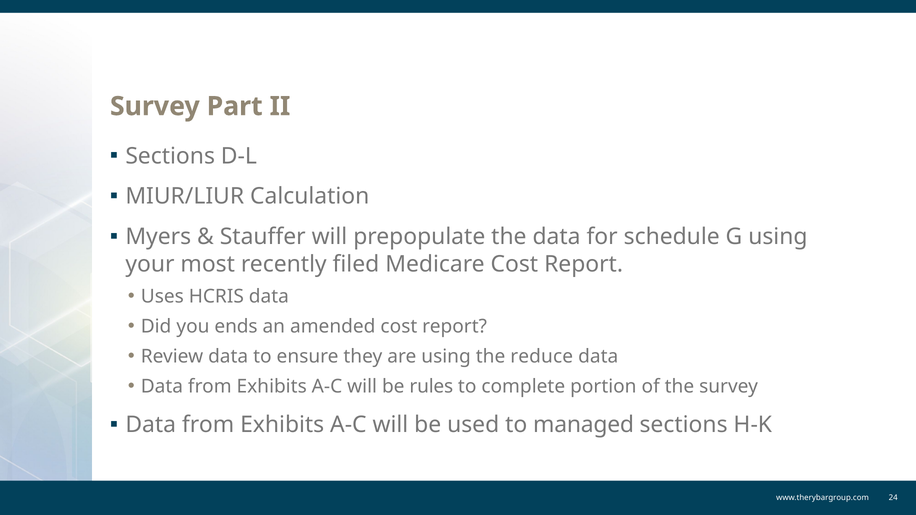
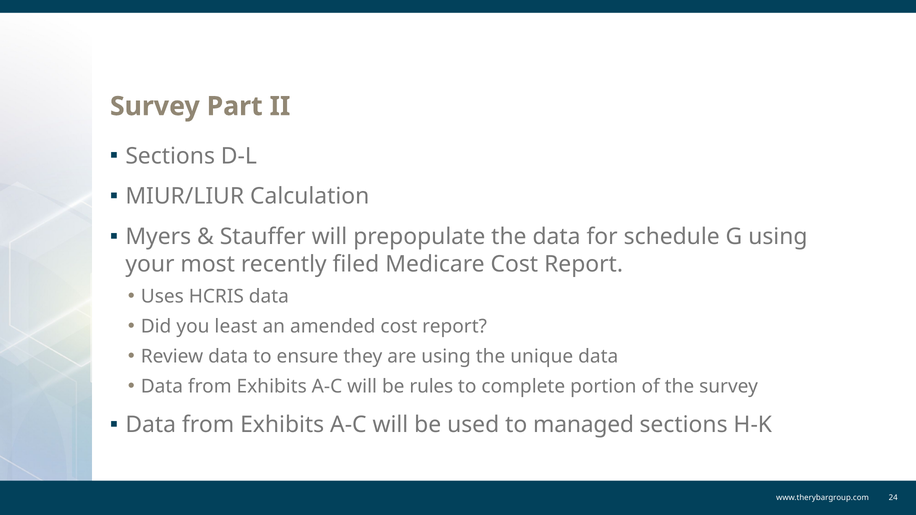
ends: ends -> least (236, 327)
reduce: reduce -> unique (542, 357)
